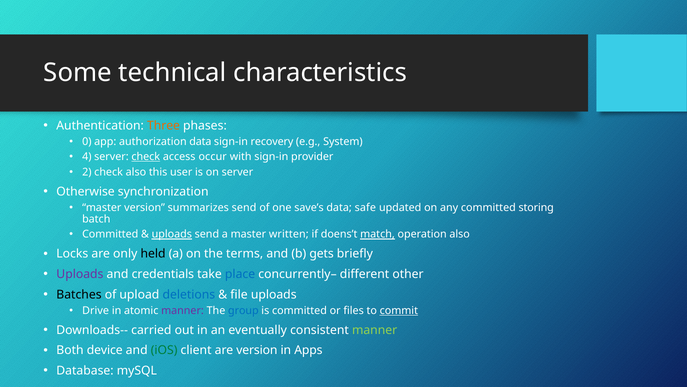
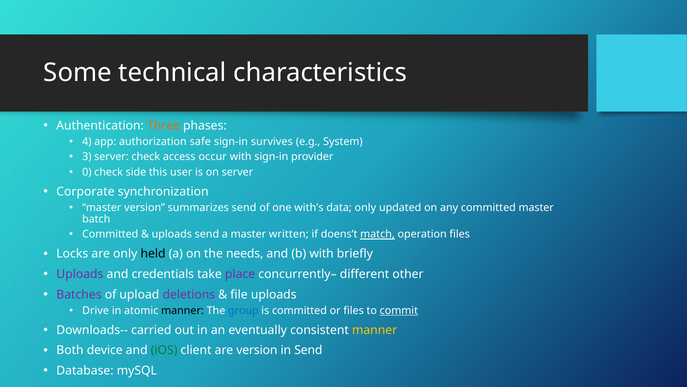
0: 0 -> 4 (87, 141)
authorization data: data -> safe (200, 141)
recovery: recovery -> survives (272, 141)
4: 4 -> 3 (87, 157)
check underline: present -> none (146, 157)
2: 2 -> 0 (87, 172)
check also: also -> side (136, 172)
Otherwise: Otherwise -> Corporate (85, 191)
save’s: save’s -> with’s (309, 207)
data safe: safe -> only (365, 207)
committed storing: storing -> master (536, 207)
uploads underline: present -> none (172, 234)
operation also: also -> files (460, 234)
terms: terms -> needs (245, 254)
b gets: gets -> with (322, 254)
place colour: blue -> purple (240, 274)
Batches colour: black -> purple (79, 294)
deletions colour: blue -> purple (189, 294)
manner colour: purple -> black (183, 310)
manner colour: light green -> yellow (375, 330)
in Apps: Apps -> Send (308, 350)
